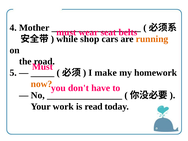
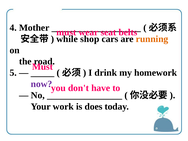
make: make -> drink (106, 73)
now colour: orange -> purple (42, 84)
read: read -> does (94, 107)
